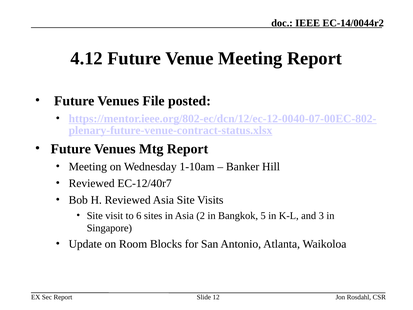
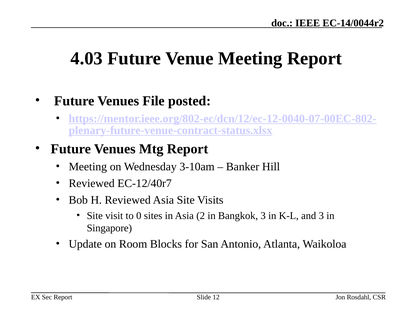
4.12: 4.12 -> 4.03 (87, 58)
1-10am: 1-10am -> 3-10am (197, 167)
6: 6 -> 0 (139, 216)
Bangkok 5: 5 -> 3 (263, 216)
